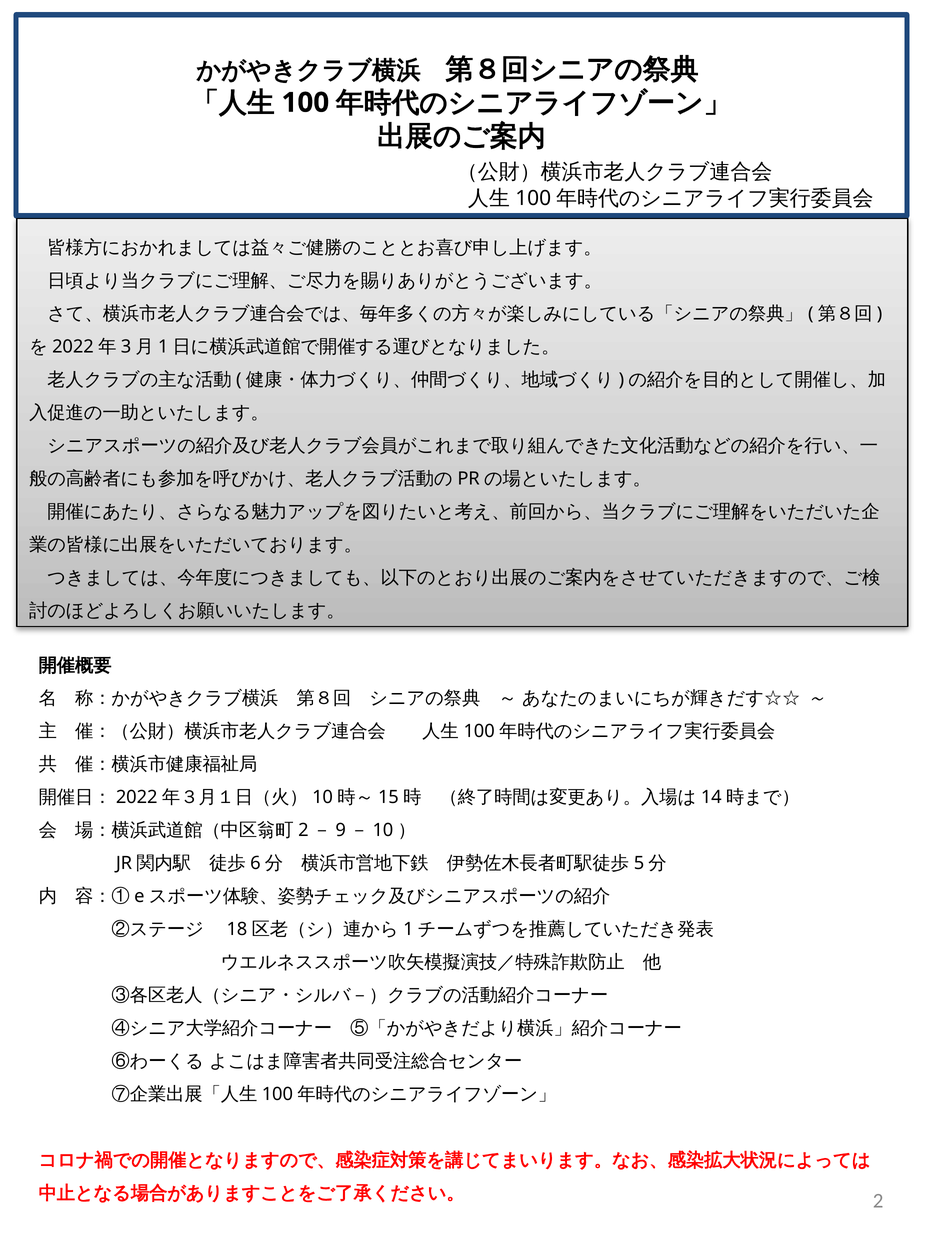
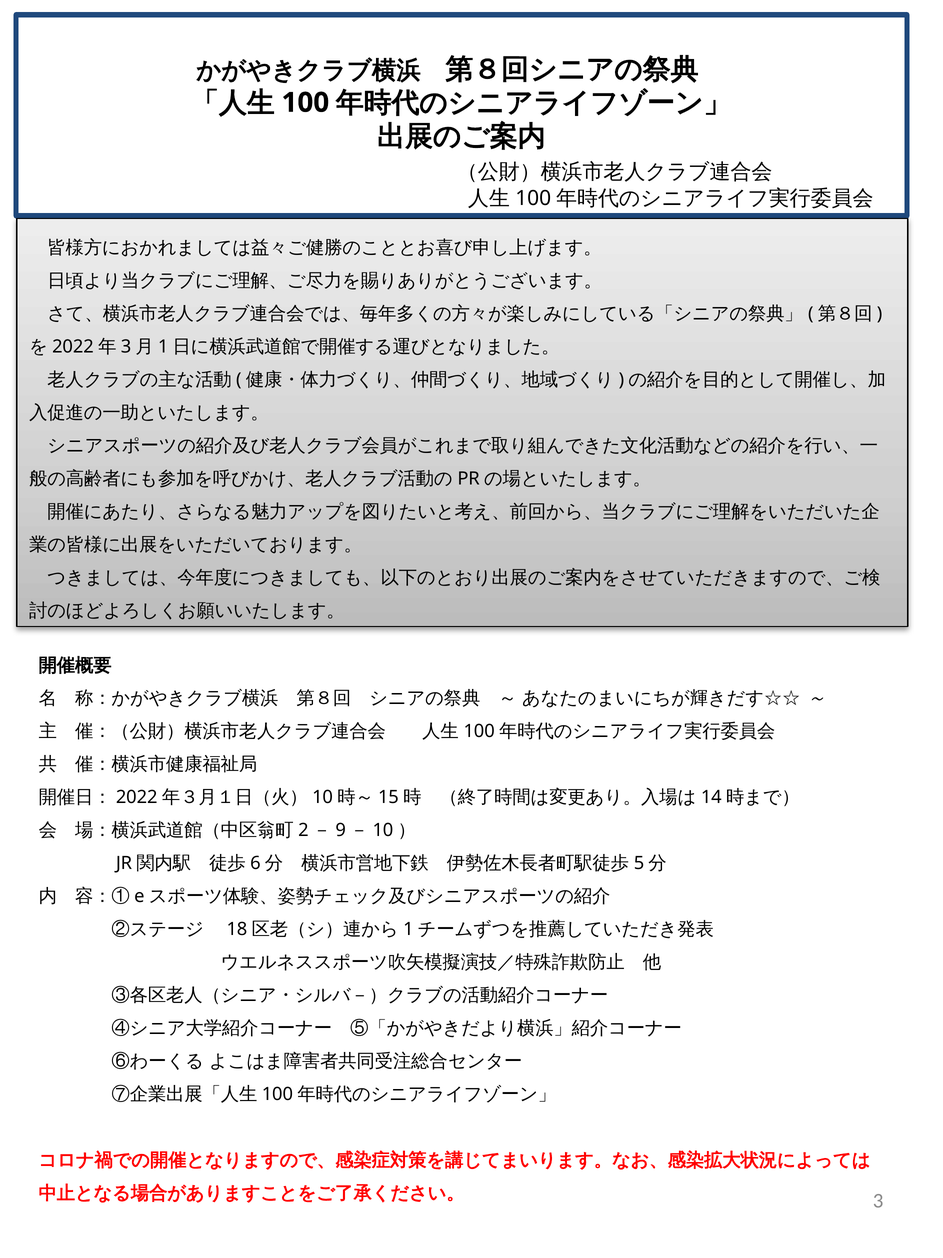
2: 2 -> 3 (878, 1200)
